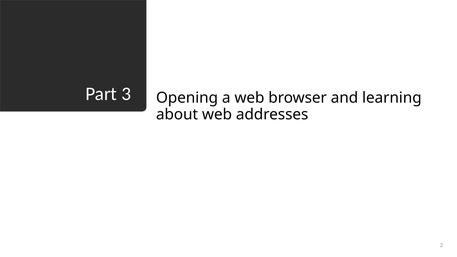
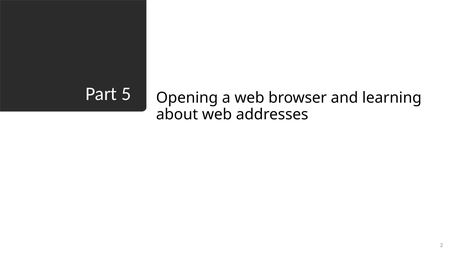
3: 3 -> 5 (126, 94)
